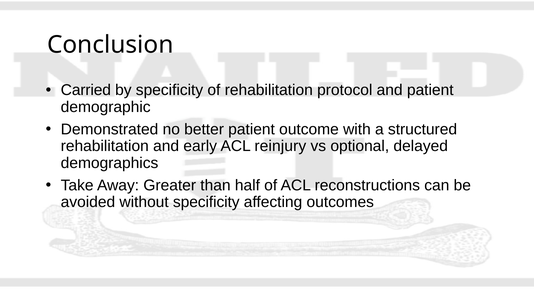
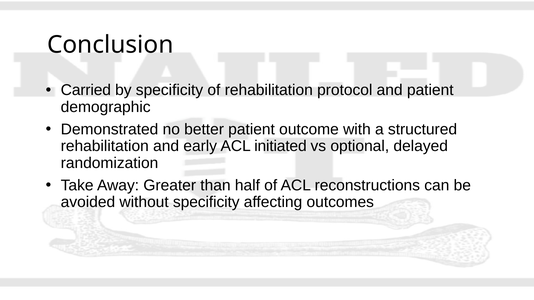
reinjury: reinjury -> initiated (280, 146)
demographics: demographics -> randomization (110, 163)
